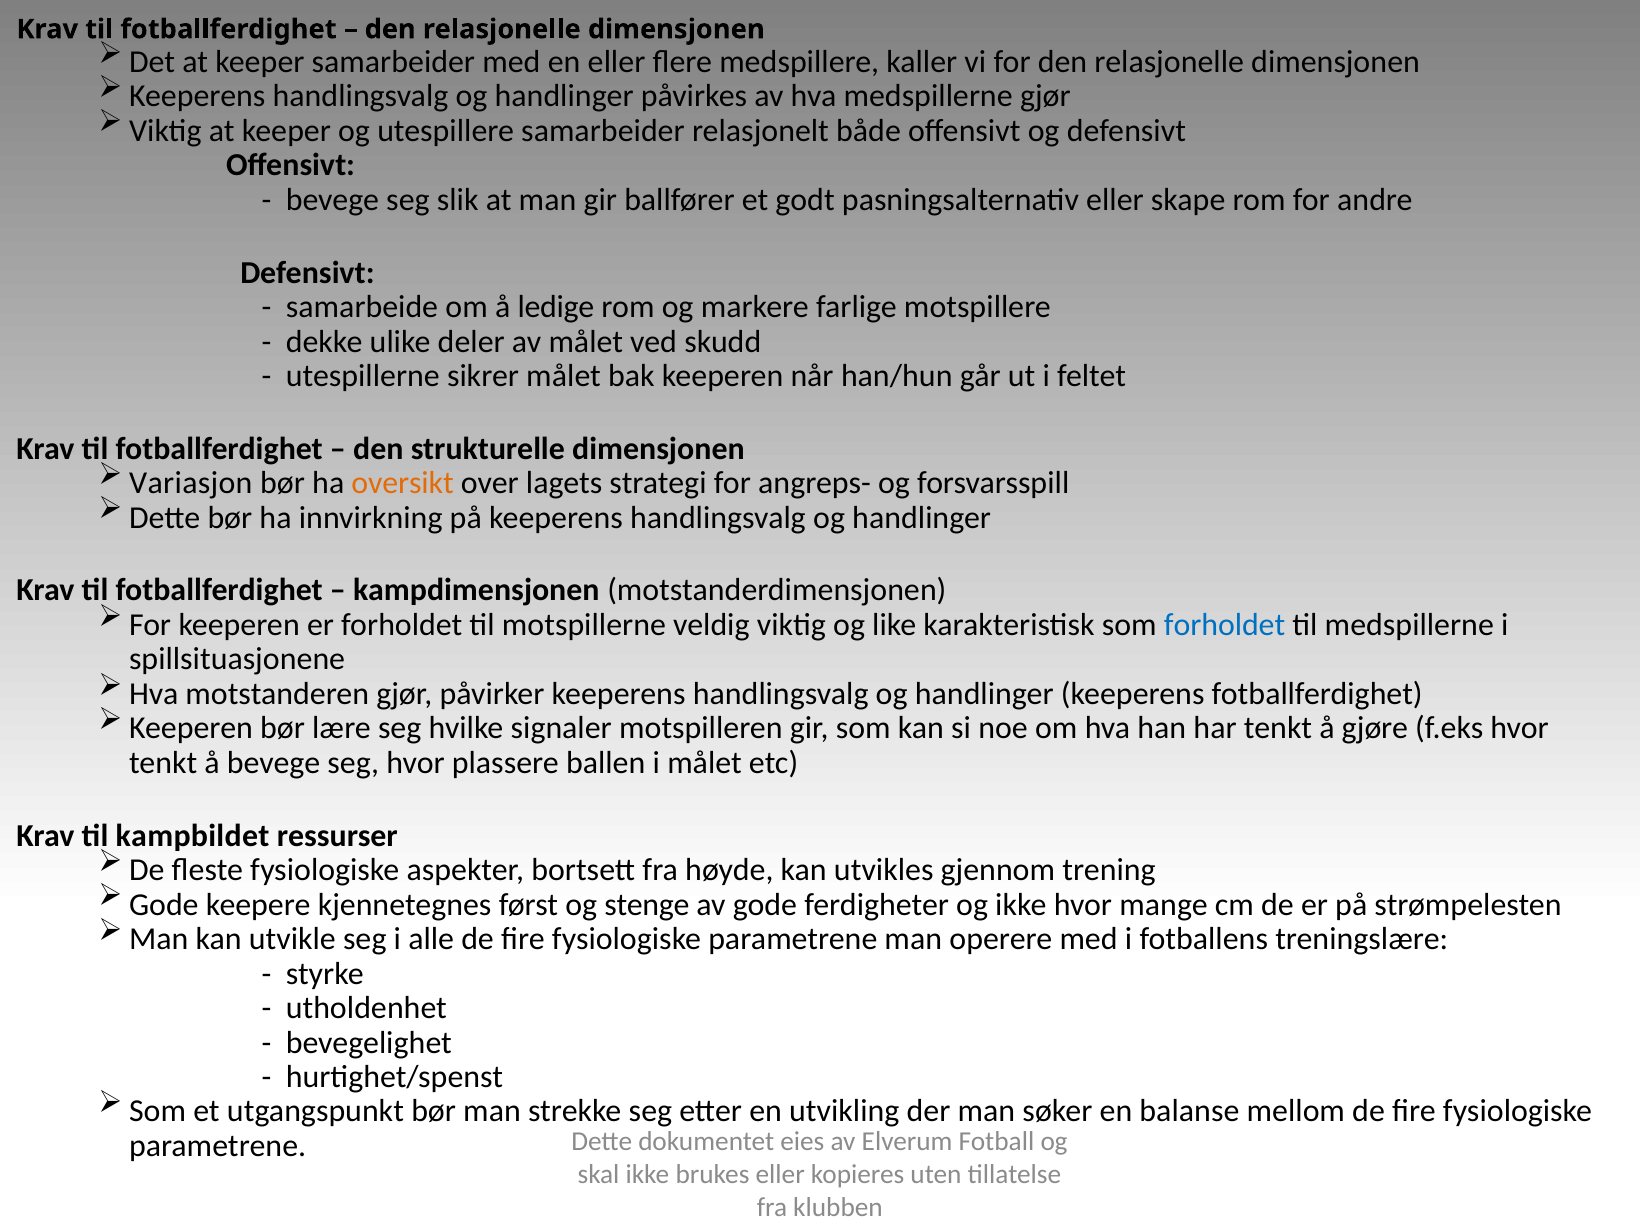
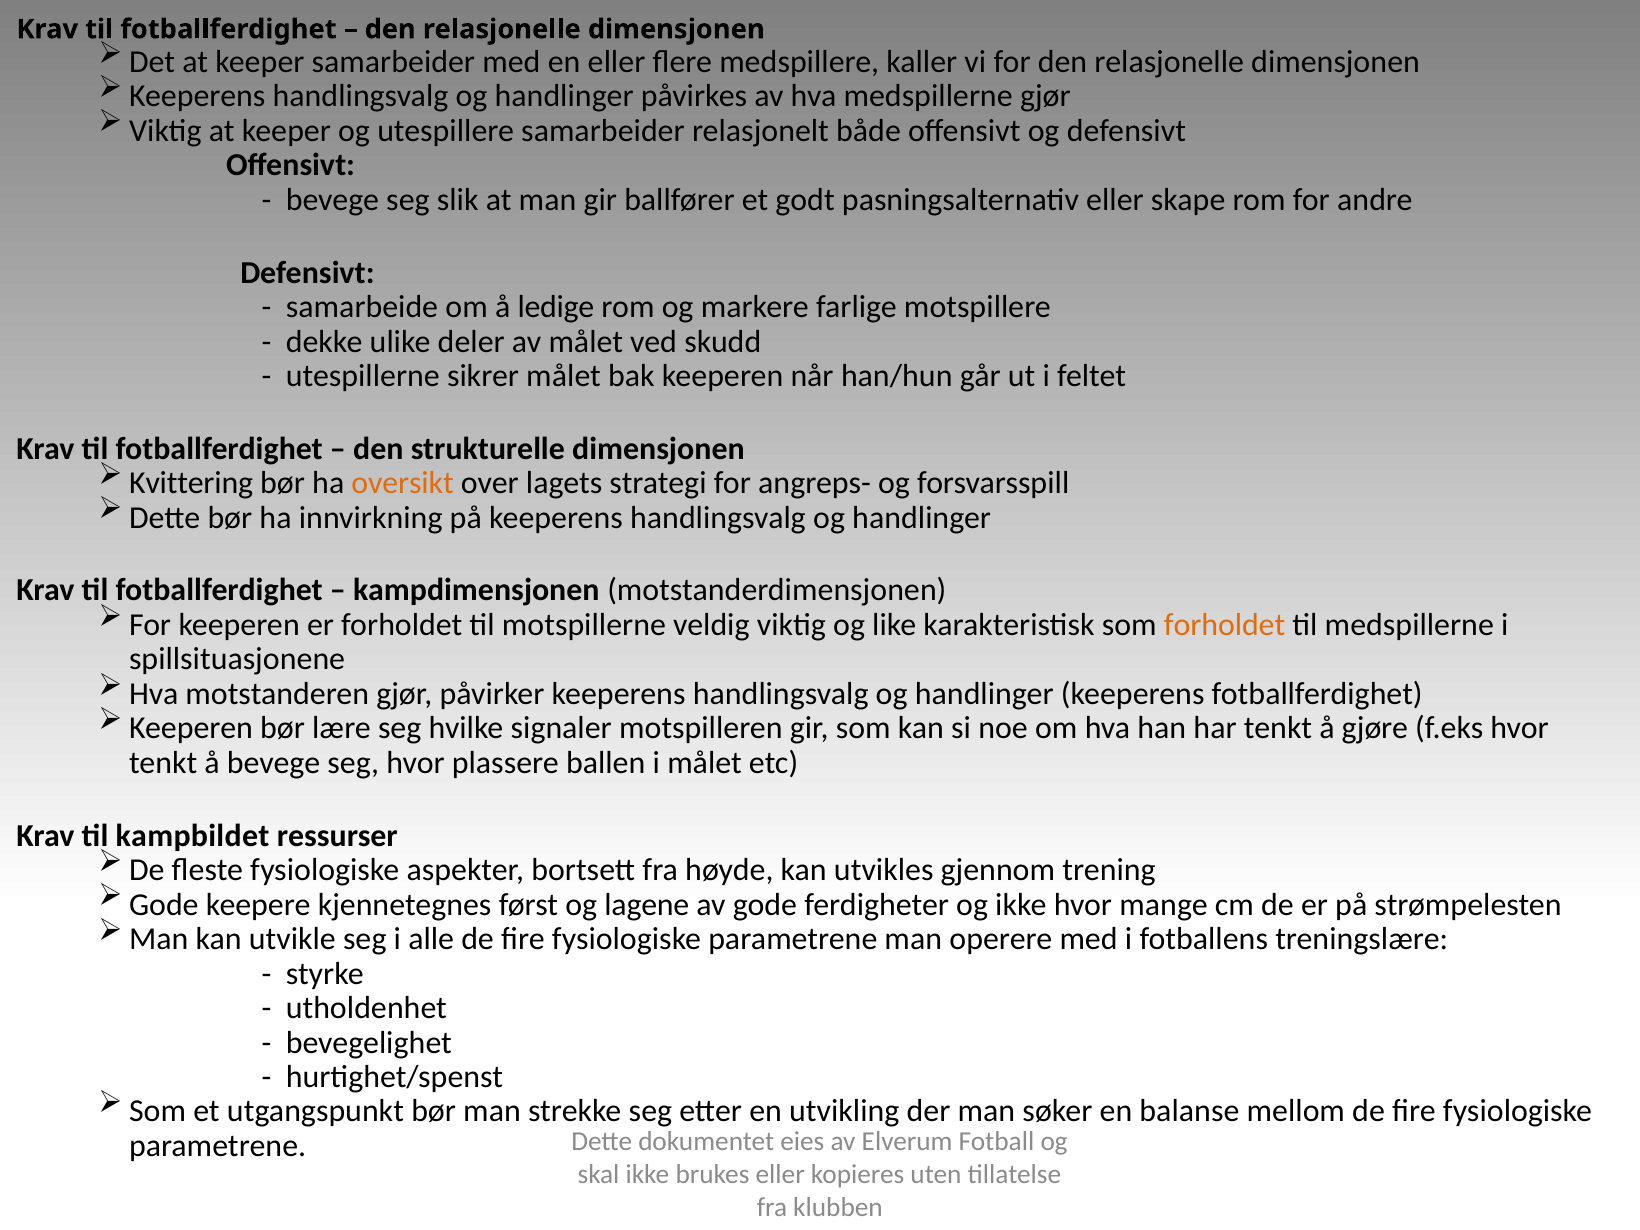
Variasjon: Variasjon -> Kvittering (191, 483)
forholdet colour: blue -> orange (1225, 625)
stenge: stenge -> lagene (647, 905)
